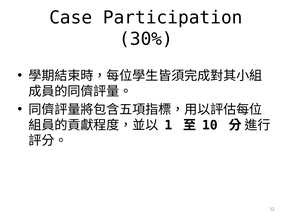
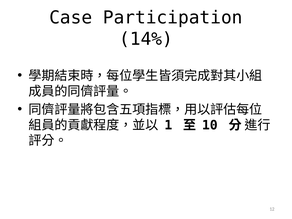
30%: 30% -> 14% (146, 39)
